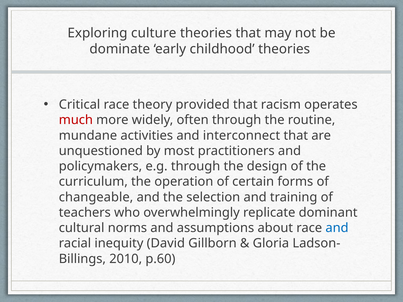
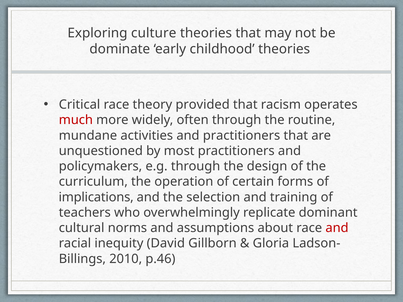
and interconnect: interconnect -> practitioners (242, 136)
changeable: changeable -> implications (96, 197)
and colour: blue -> red (337, 228)
p.60: p.60 -> p.46 (160, 259)
